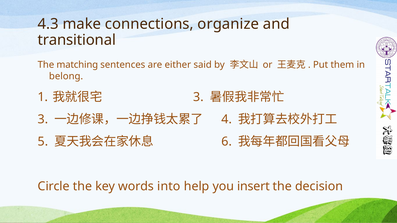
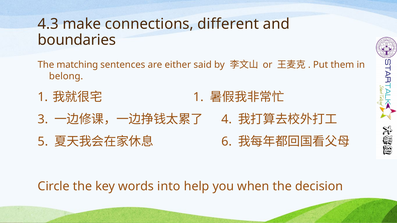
organize: organize -> different (228, 24)
transitional: transitional -> boundaries (77, 40)
3: 3 -> 1 (198, 97)
insert: insert -> when (253, 186)
